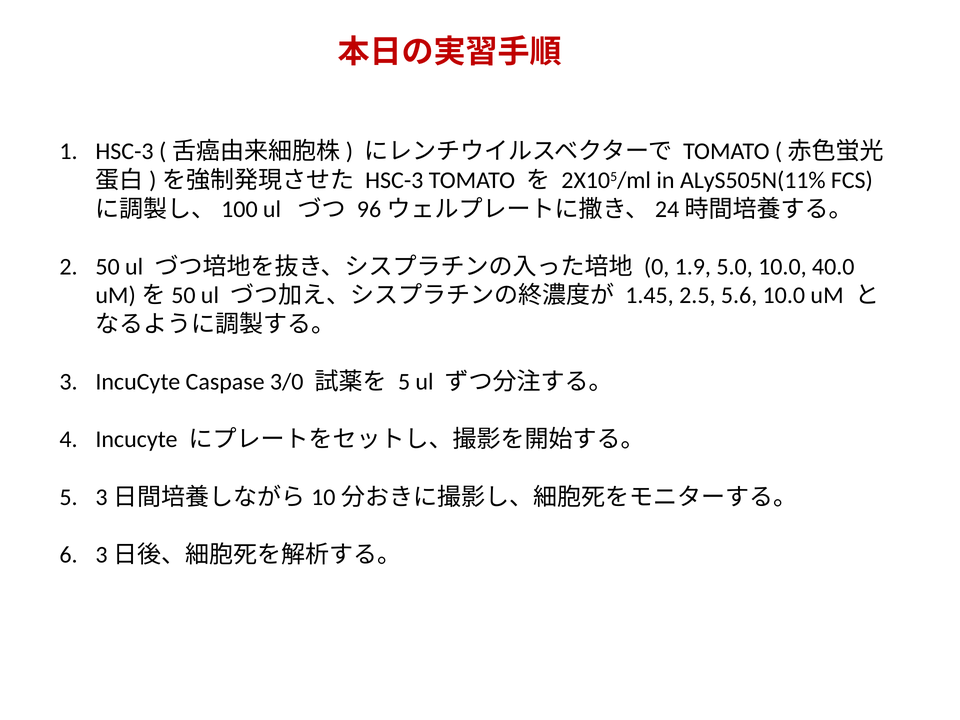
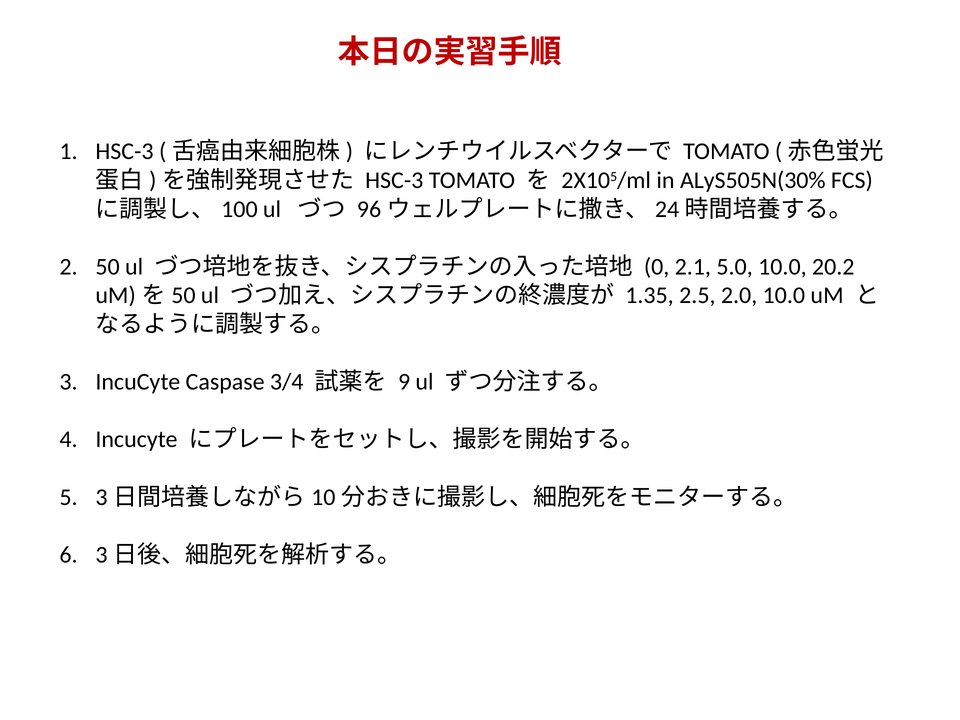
ALyS505N(11%: ALyS505N(11% -> ALyS505N(30% (753, 180)
1.9: 1.9 -> 2.1 (693, 267)
40.0: 40.0 -> 20.2 (833, 267)
1.45: 1.45 -> 1.35 (650, 296)
5.6: 5.6 -> 2.0 (739, 296)
3/0: 3/0 -> 3/4 (287, 382)
5: 5 -> 9 (404, 382)
